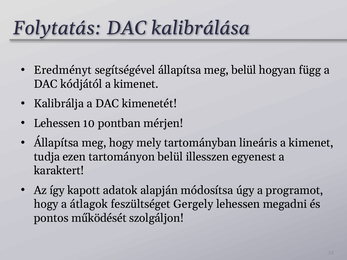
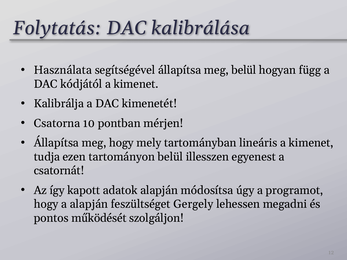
Eredményt: Eredményt -> Használata (63, 70)
Lehessen: Lehessen -> Csatorna (57, 123)
karaktert: karaktert -> csatornát (59, 171)
a átlagok: átlagok -> alapján (89, 204)
